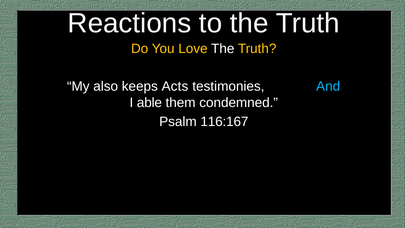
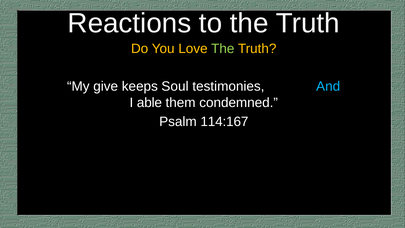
The colour: white -> light green (223, 49)
also: also -> give (106, 86)
Acts: Acts -> Soul (175, 86)
116:167: 116:167 -> 114:167 (224, 121)
